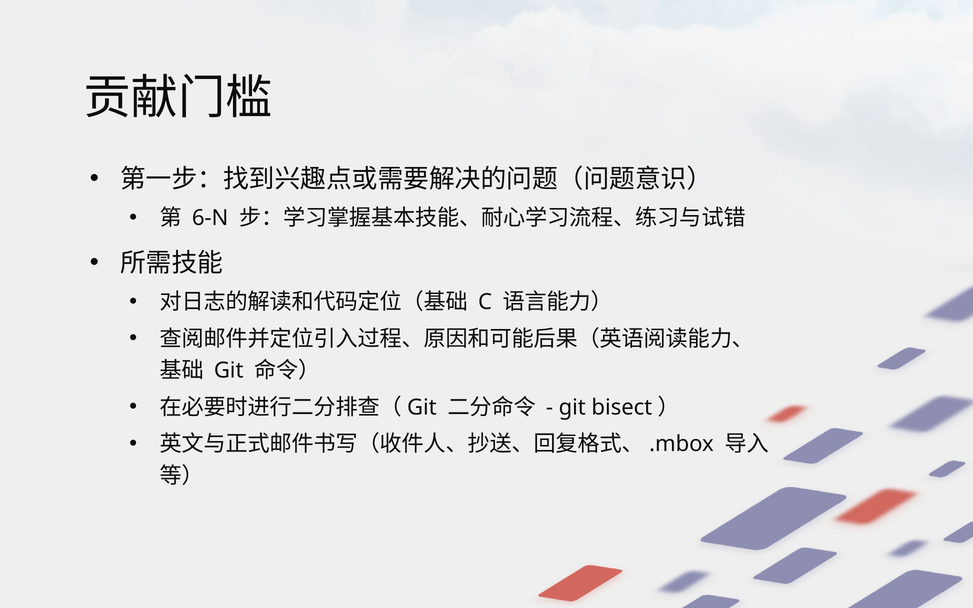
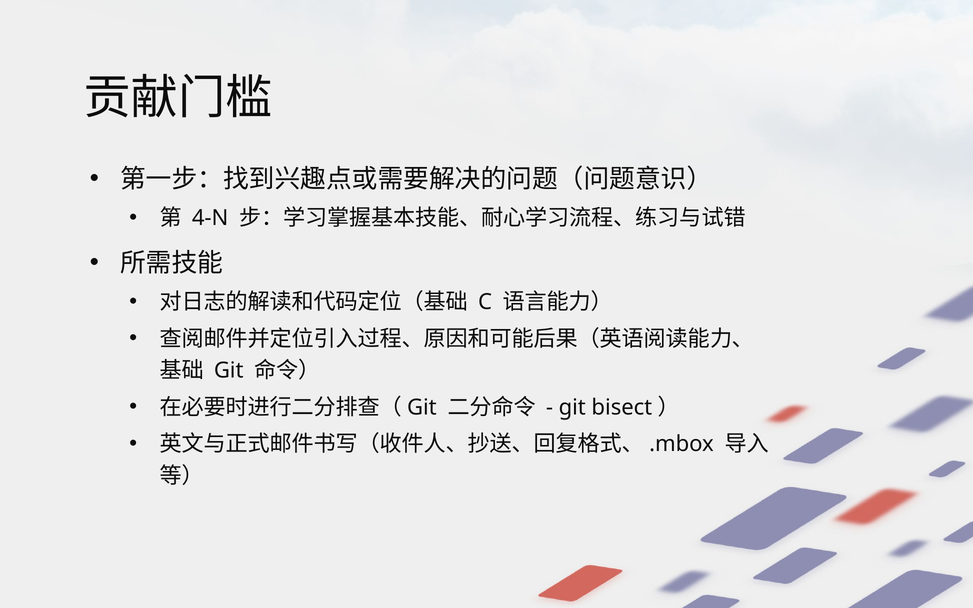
6-N: 6-N -> 4-N (210, 218)
